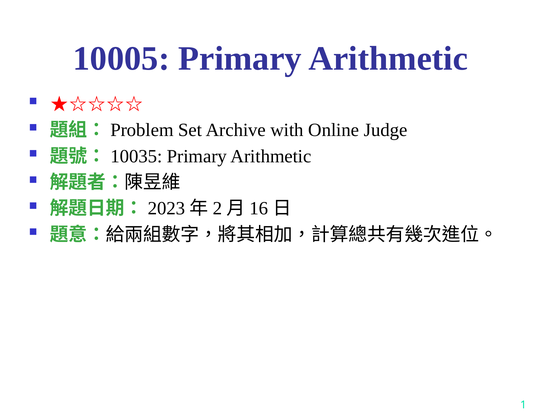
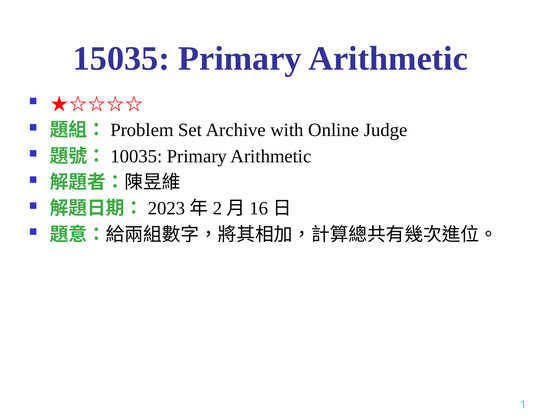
10005: 10005 -> 15035 (121, 58)
